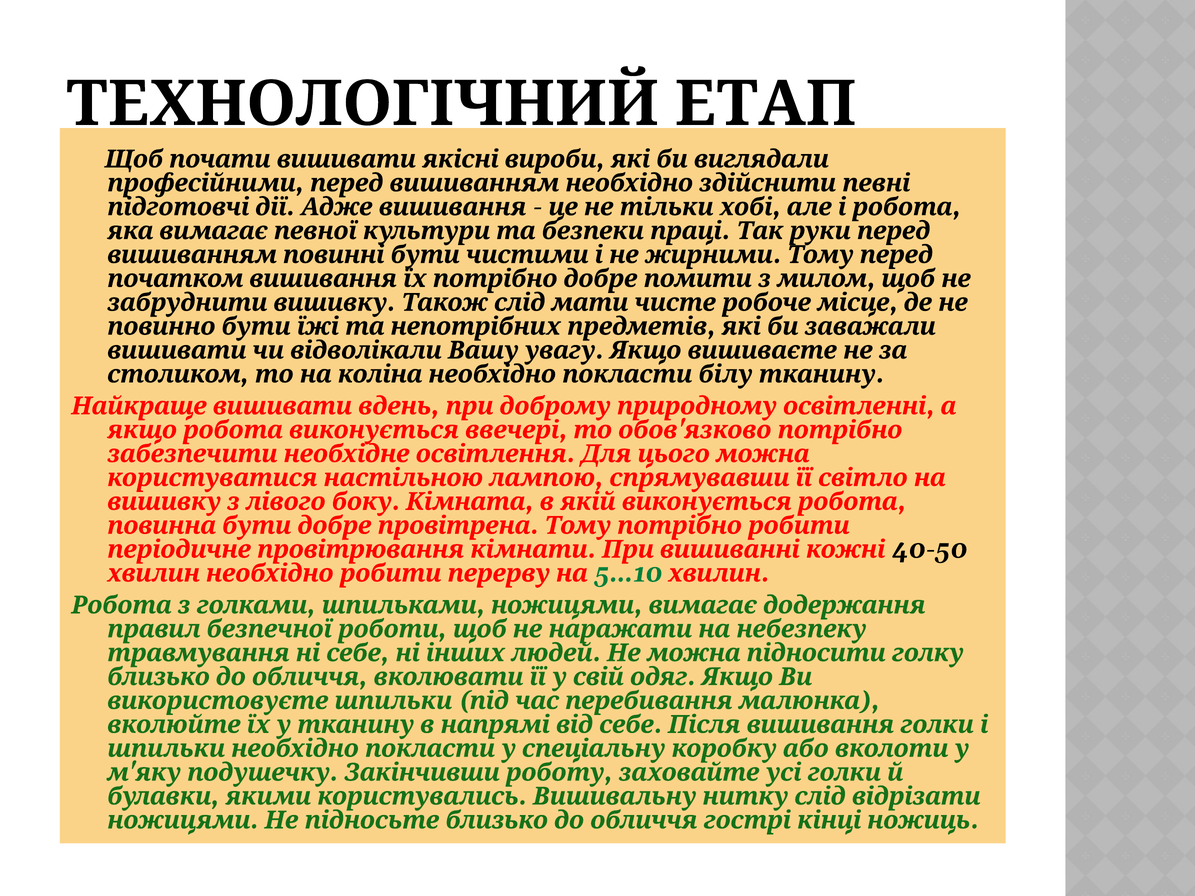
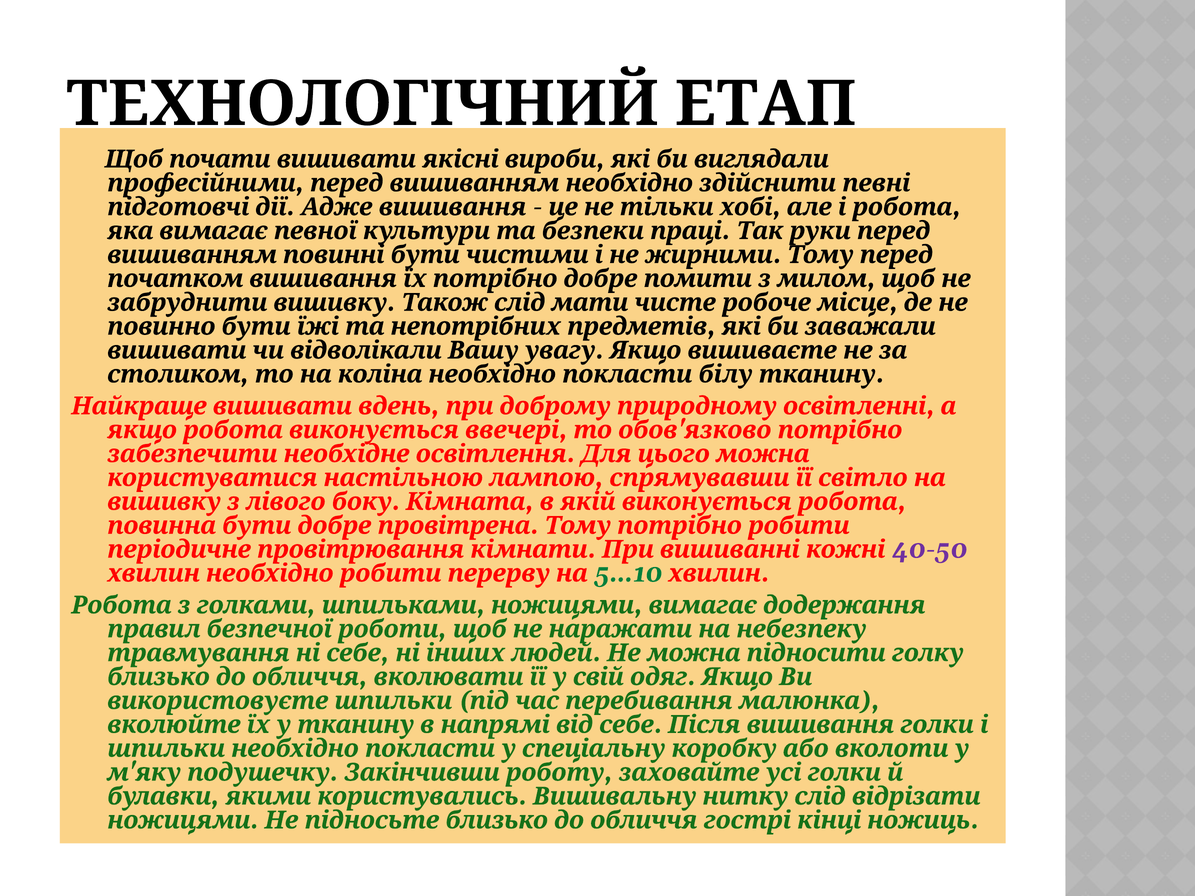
40-50 colour: black -> purple (930, 550)
